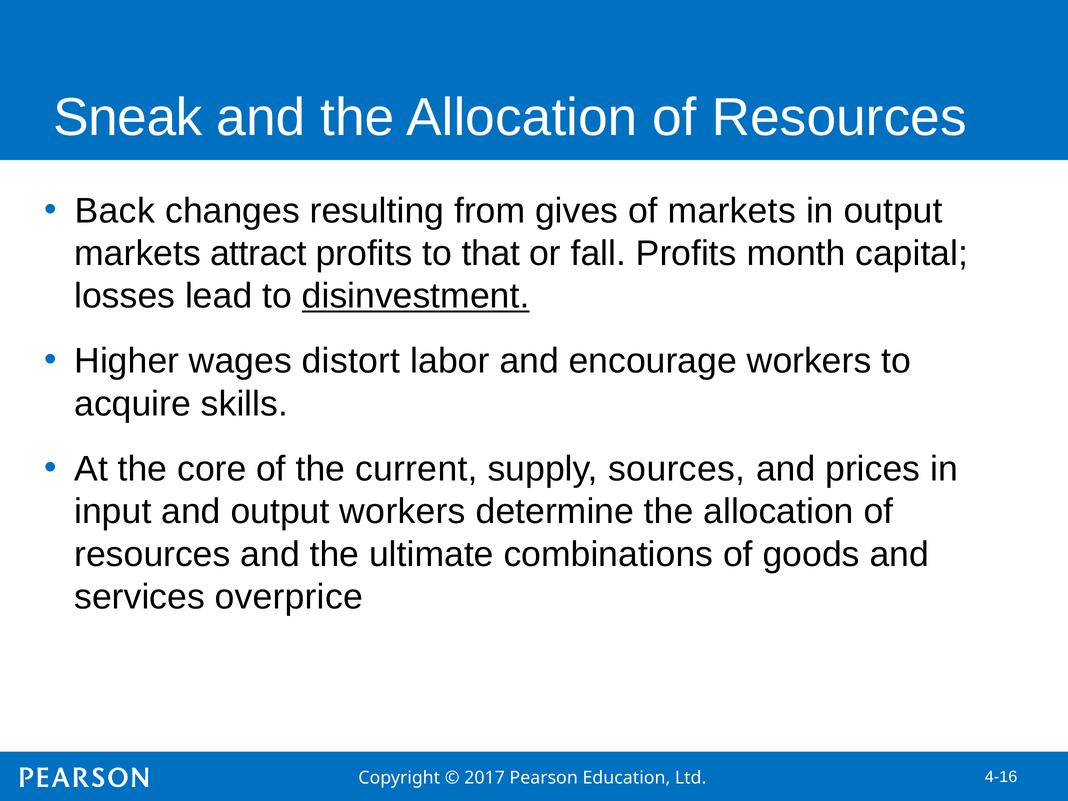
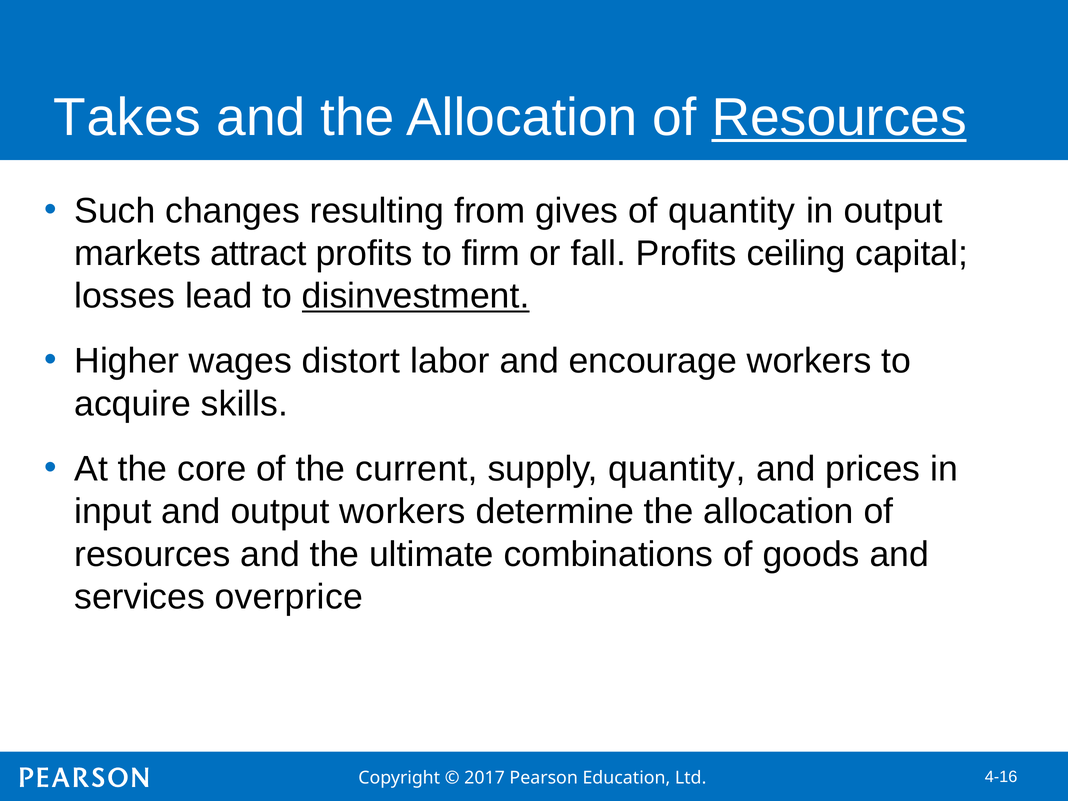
Sneak: Sneak -> Takes (127, 118)
Resources underline: none -> present (839, 118)
Back: Back -> Such (115, 211)
of markets: markets -> quantity (732, 211)
that: that -> firm (491, 253)
month: month -> ceiling (796, 253)
supply sources: sources -> quantity (677, 469)
